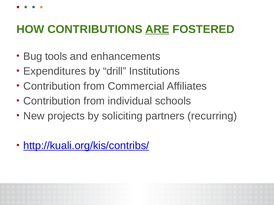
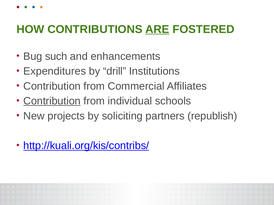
tools: tools -> such (56, 56)
Contribution underline: none -> present (52, 101)
recurring: recurring -> republish (212, 116)
